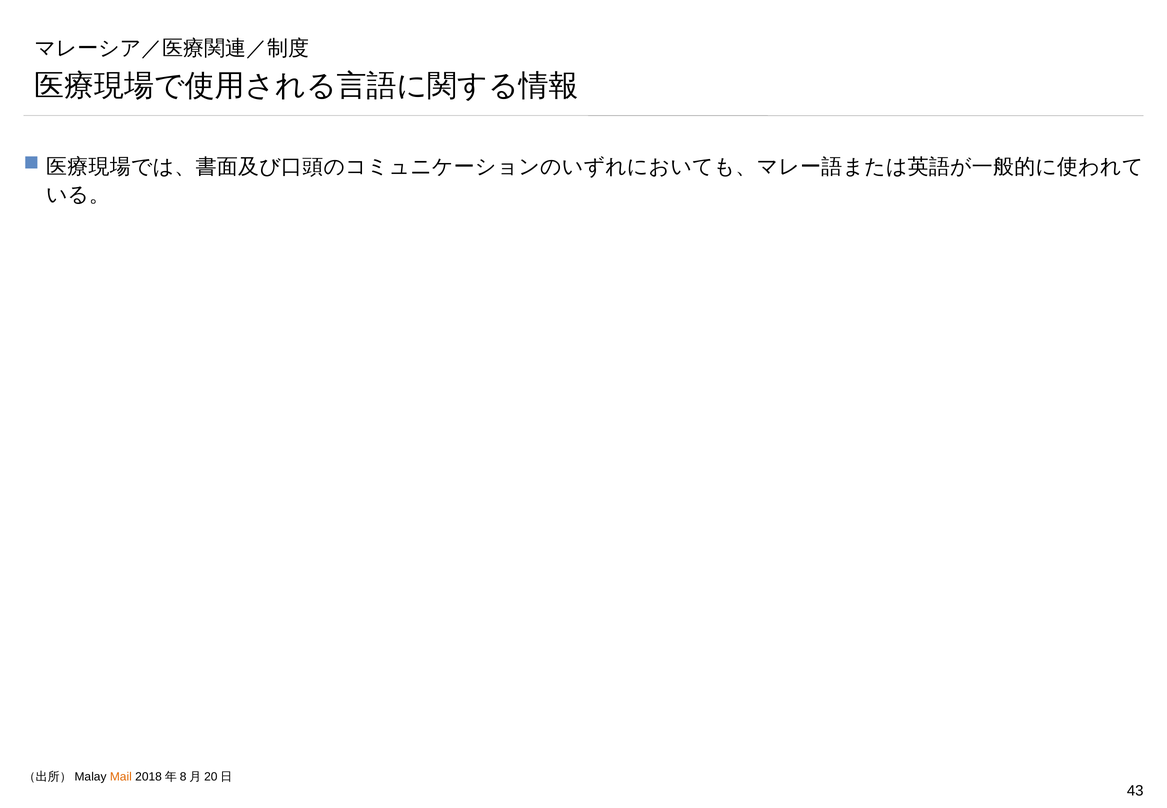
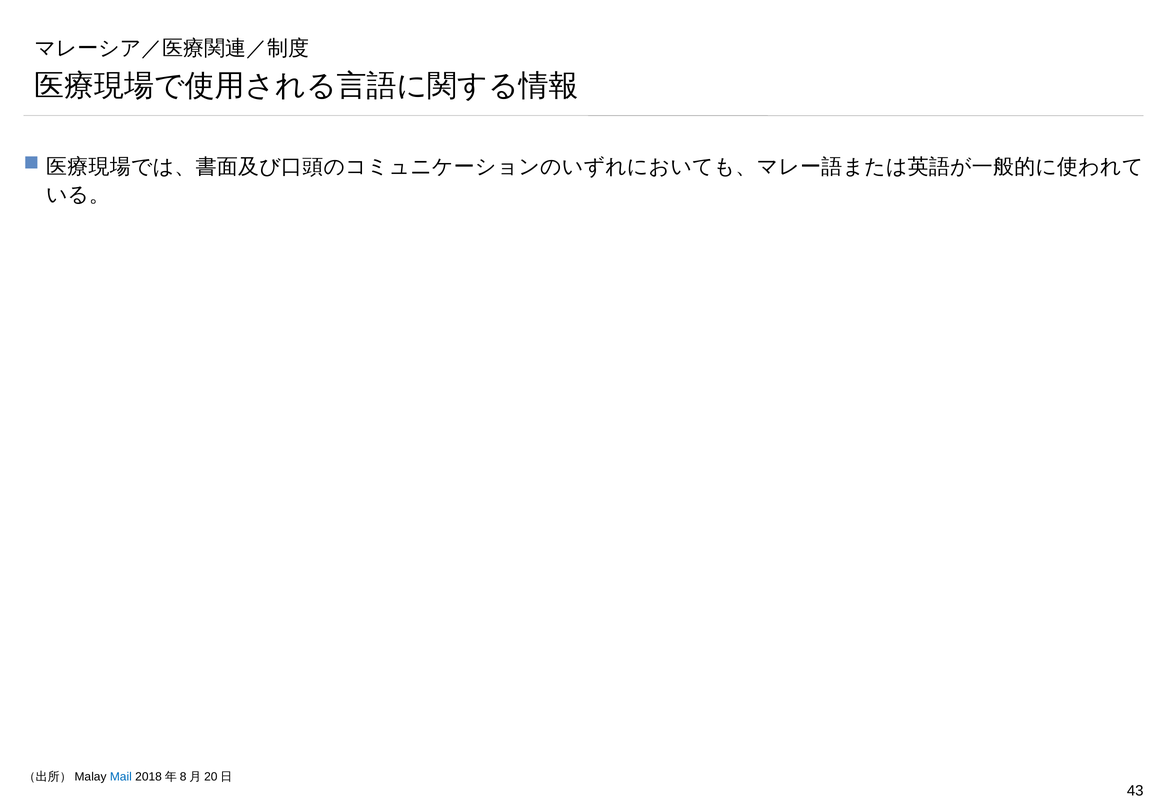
Mail colour: orange -> blue (121, 777)
